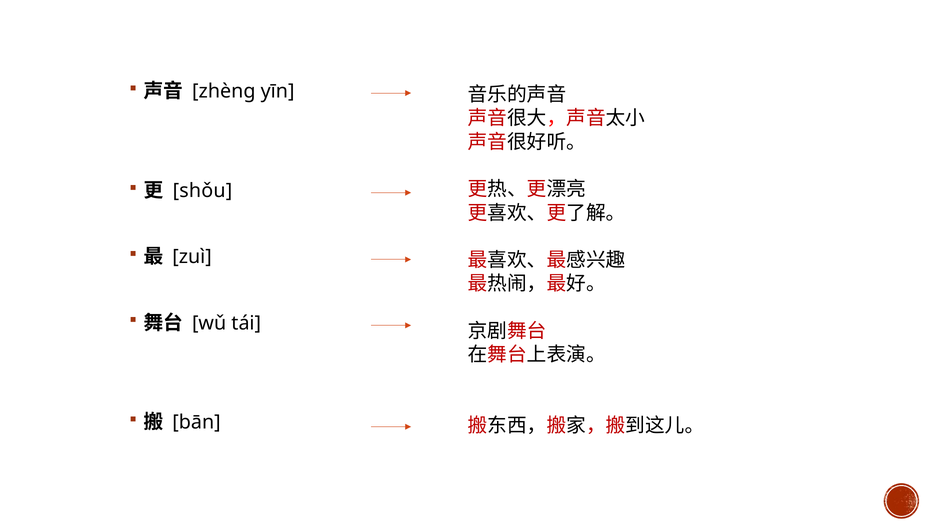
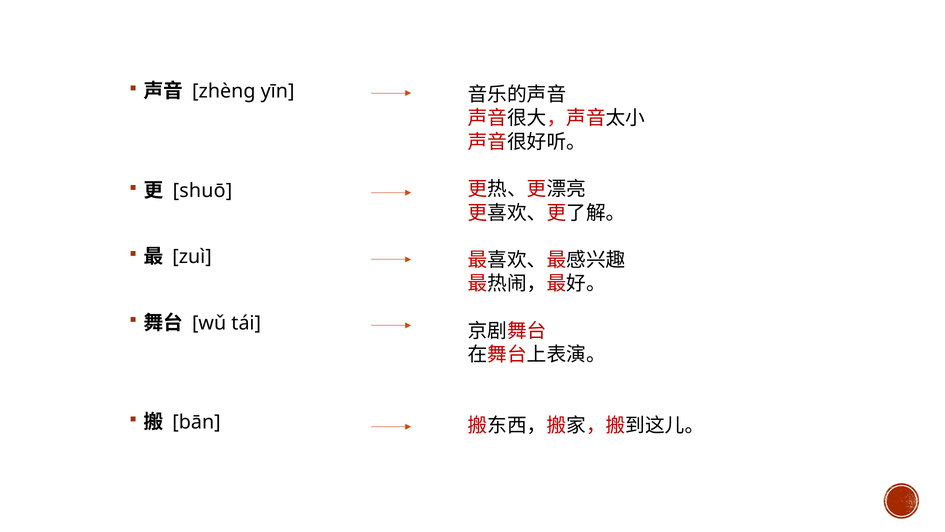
shǒu: shǒu -> shuō (202, 190)
